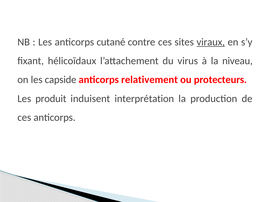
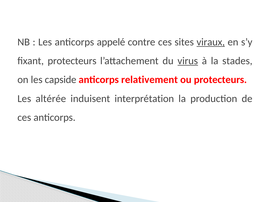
cutané: cutané -> appelé (111, 42)
fixant hélicoïdaux: hélicoïdaux -> protecteurs (72, 61)
virus underline: none -> present (188, 61)
niveau: niveau -> stades (237, 61)
produit: produit -> altérée (51, 99)
